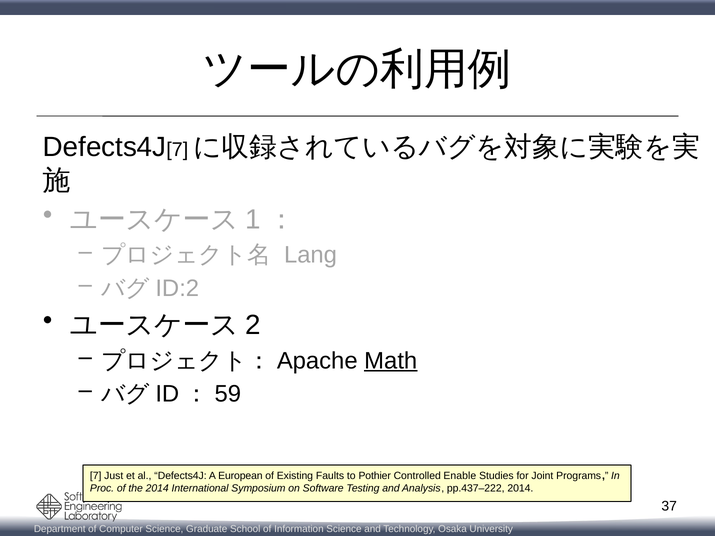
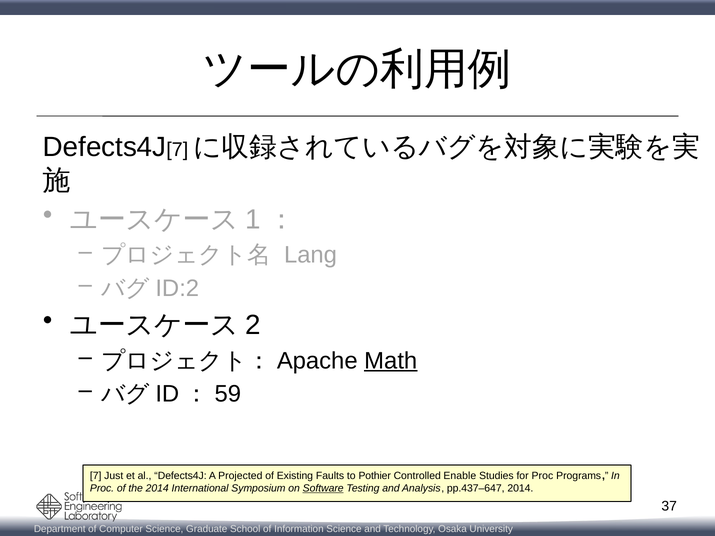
European: European -> Projected (240, 476)
for Joint: Joint -> Proc (542, 476)
Software underline: none -> present (323, 488)
pp.437–222: pp.437–222 -> pp.437–647 (476, 488)
